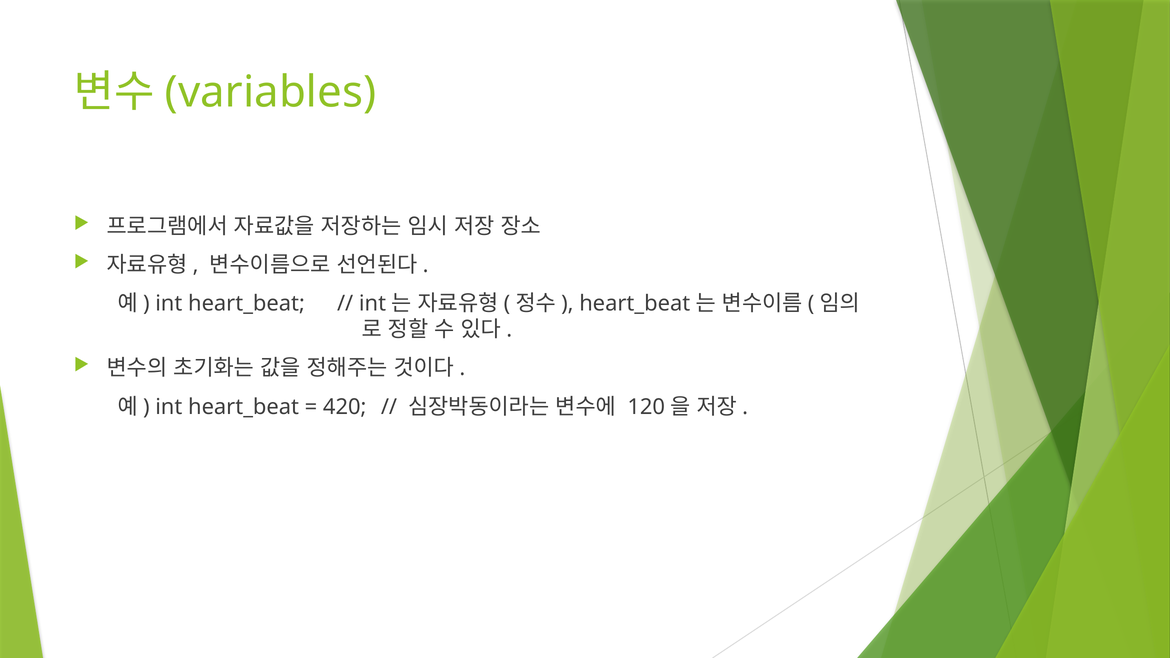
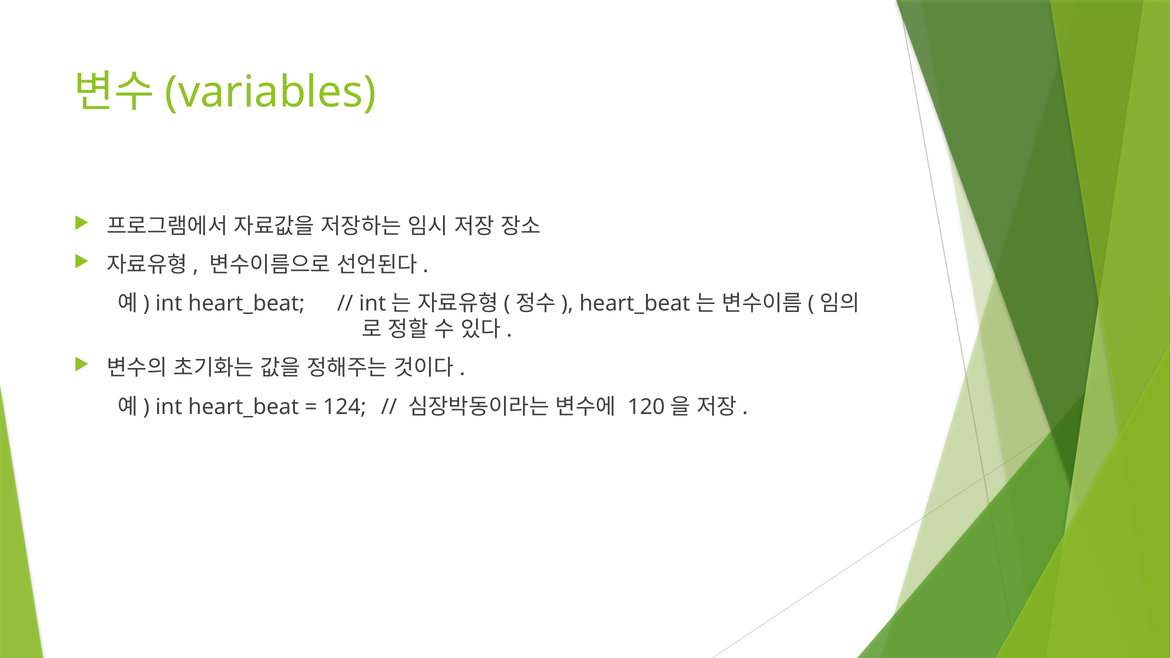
420: 420 -> 124 (345, 407)
